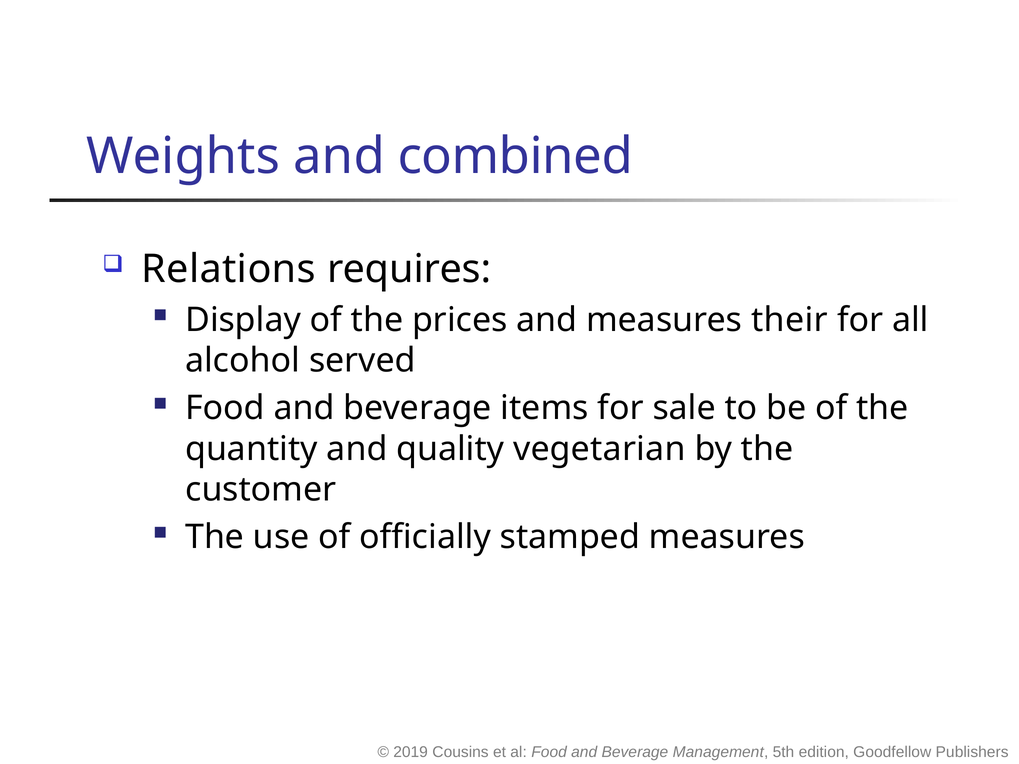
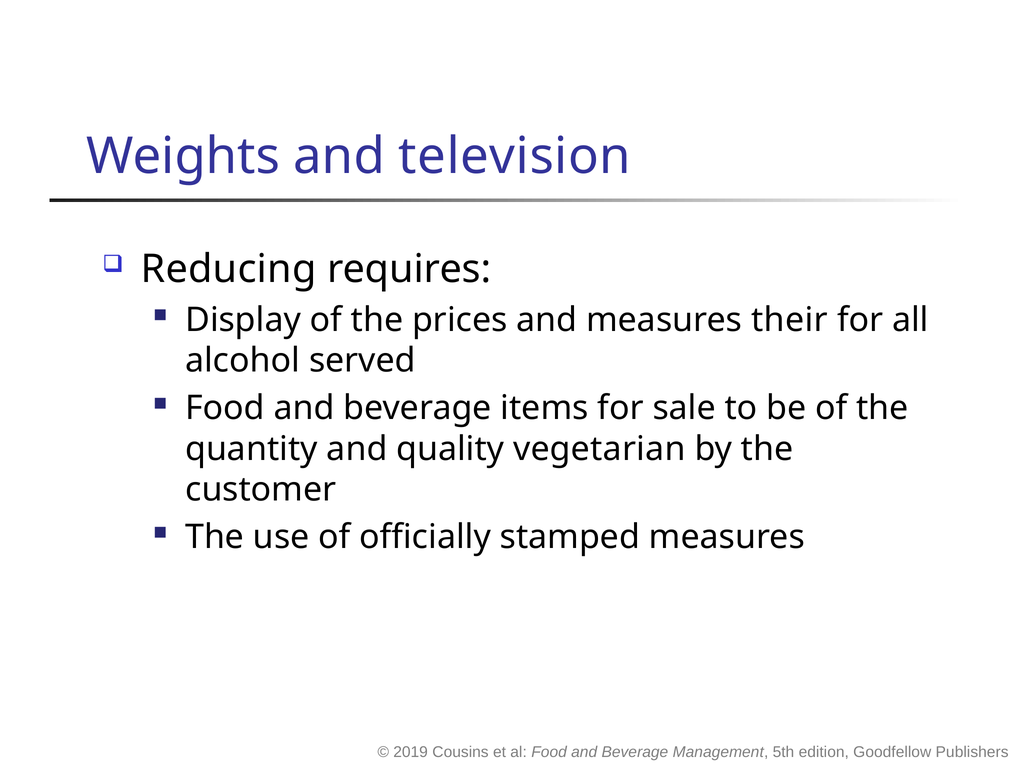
combined: combined -> television (515, 156)
Relations: Relations -> Reducing (229, 269)
